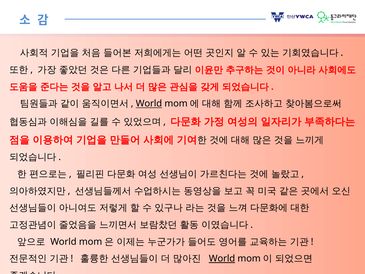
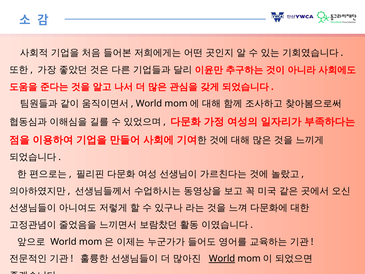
World underline: present -> none (149, 104)
